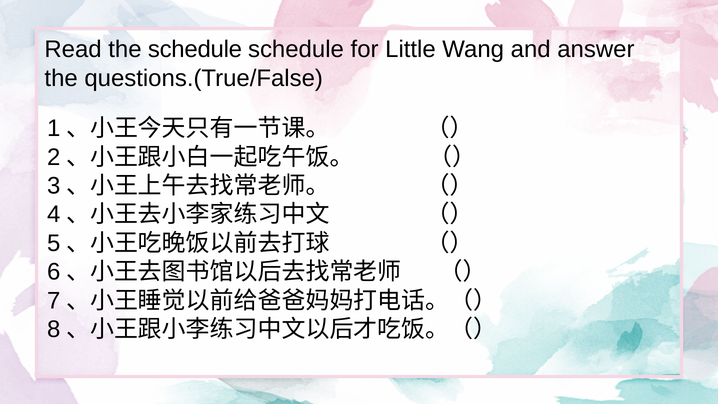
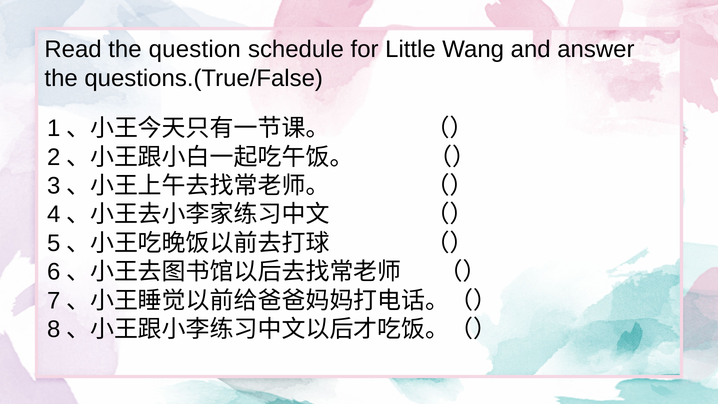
the schedule: schedule -> question (195, 49)
